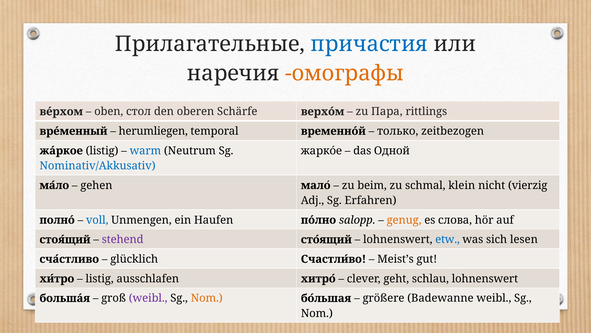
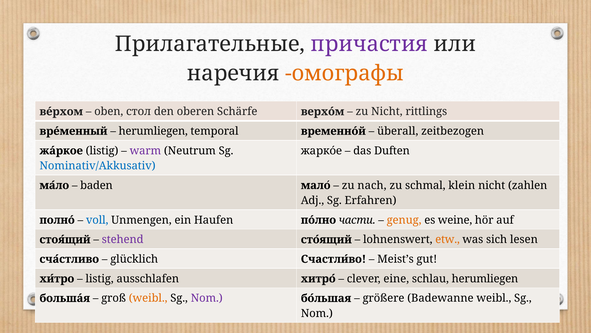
причастия colour: blue -> purple (369, 44)
zu Пара: Пара -> Nicht (387, 111)
только: только -> überall (398, 131)
warm colour: blue -> purple (145, 150)
Одной: Одной -> Duften (392, 150)
gehen: gehen -> baden (96, 185)
beim: beim -> nach (372, 185)
vierzig: vierzig -> zahlen (528, 185)
salopp: salopp -> части (357, 220)
слова: слова -> weine (455, 220)
etw colour: blue -> orange (448, 239)
geht: geht -> eine (396, 278)
schlau lohnenswert: lohnenswert -> herumliegen (485, 278)
weibl colour: purple -> orange (148, 298)
Nom colour: orange -> purple (207, 298)
